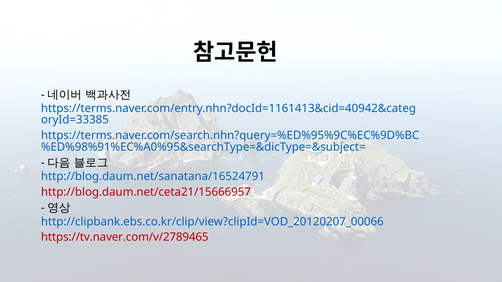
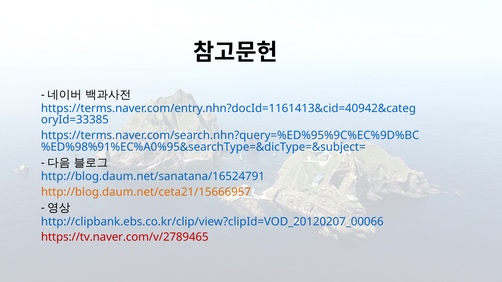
http://blog.daum.net/ceta21/15666957 colour: red -> orange (146, 192)
